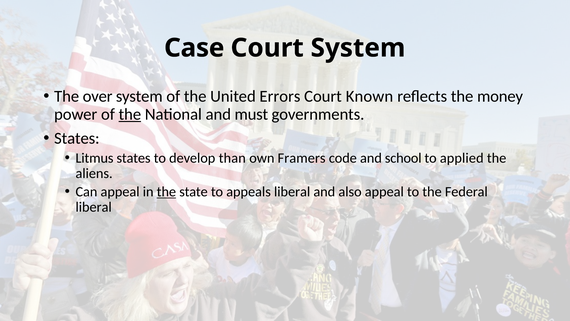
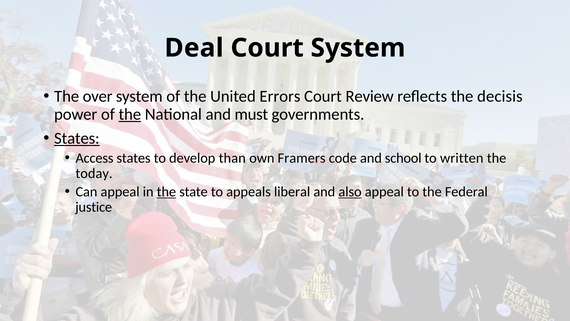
Case: Case -> Deal (194, 48)
Known: Known -> Review (370, 96)
money: money -> decisis (500, 96)
States underline: none -> present (77, 138)
Litmus: Litmus -> Access (94, 158)
applied: applied -> written (462, 158)
aliens: aliens -> today (94, 173)
also underline: none -> present (350, 192)
liberal: liberal -> justice (94, 207)
